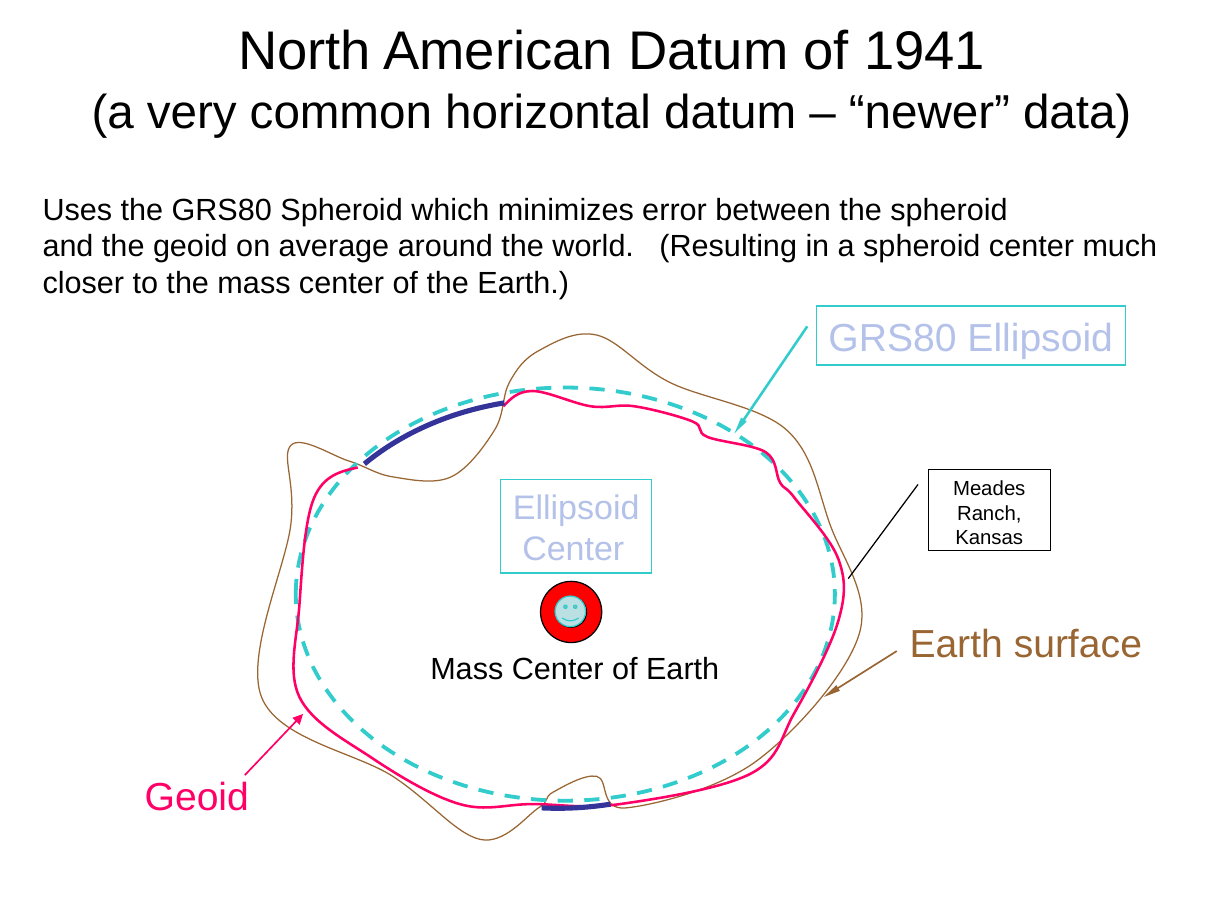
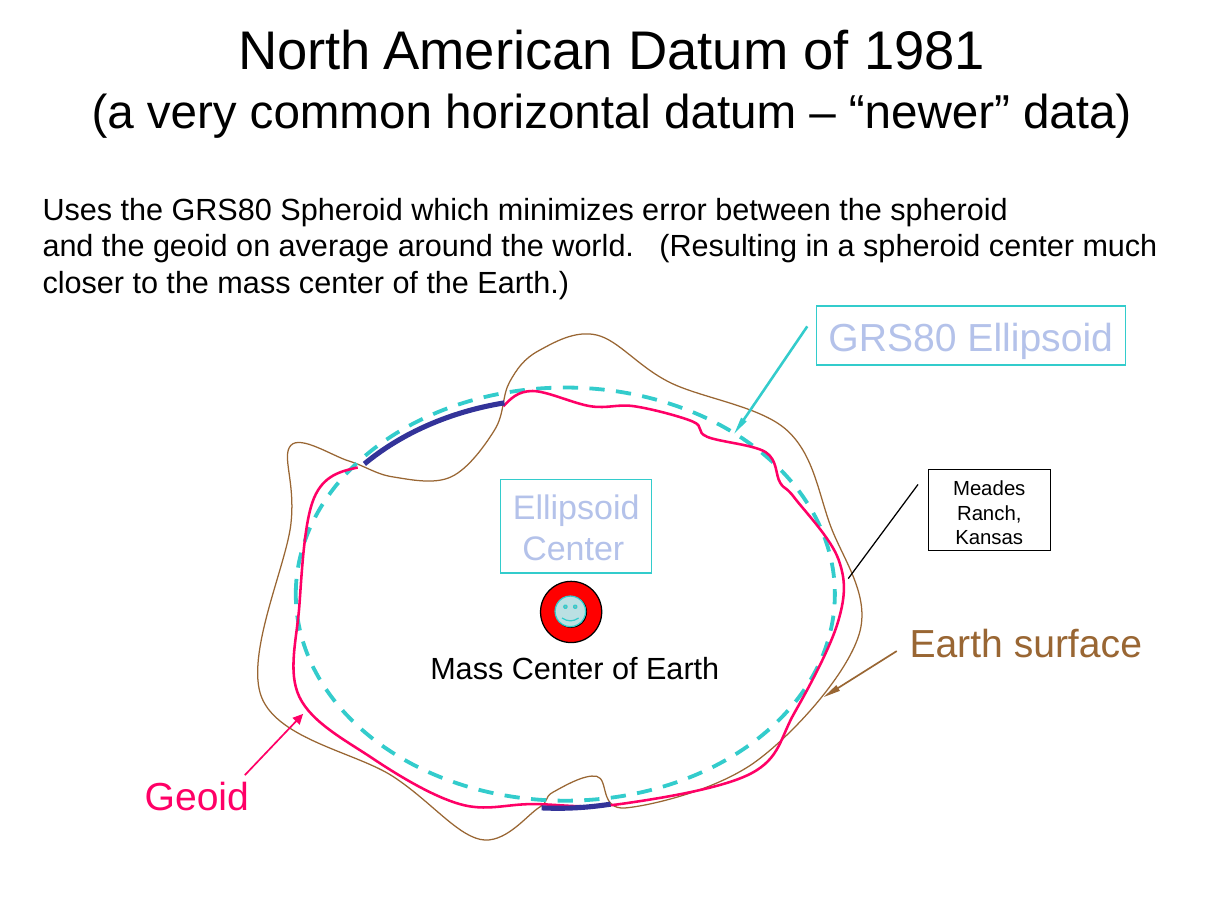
1941: 1941 -> 1981 (925, 52)
